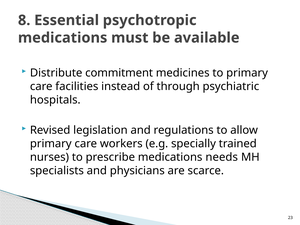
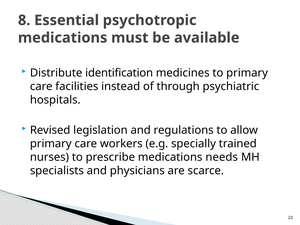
commitment: commitment -> identification (119, 73)
